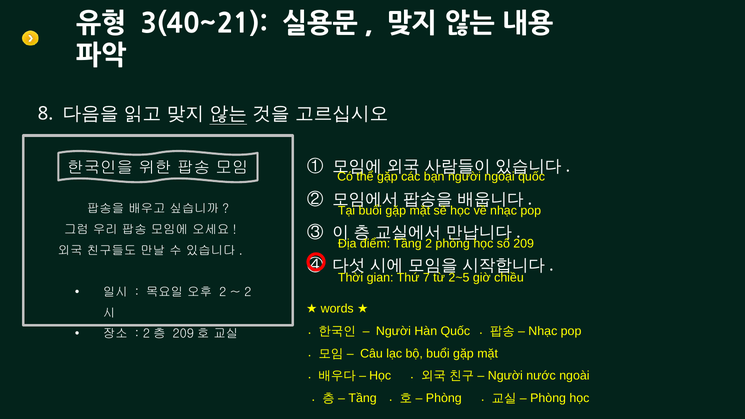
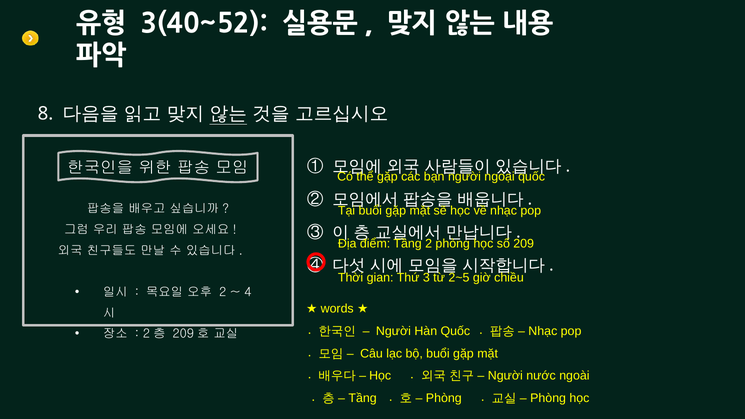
3(40~21: 3(40~21 -> 3(40~52 (204, 24)
7: 7 -> 3 (426, 278)
2: 2 -> 4 (248, 292)
